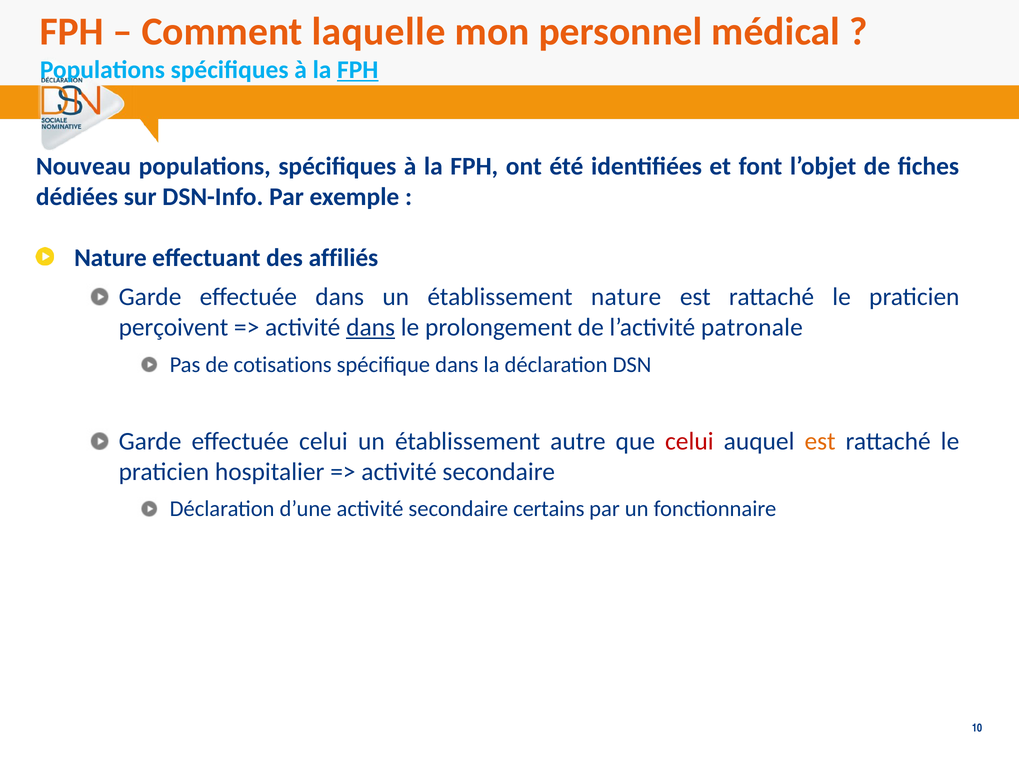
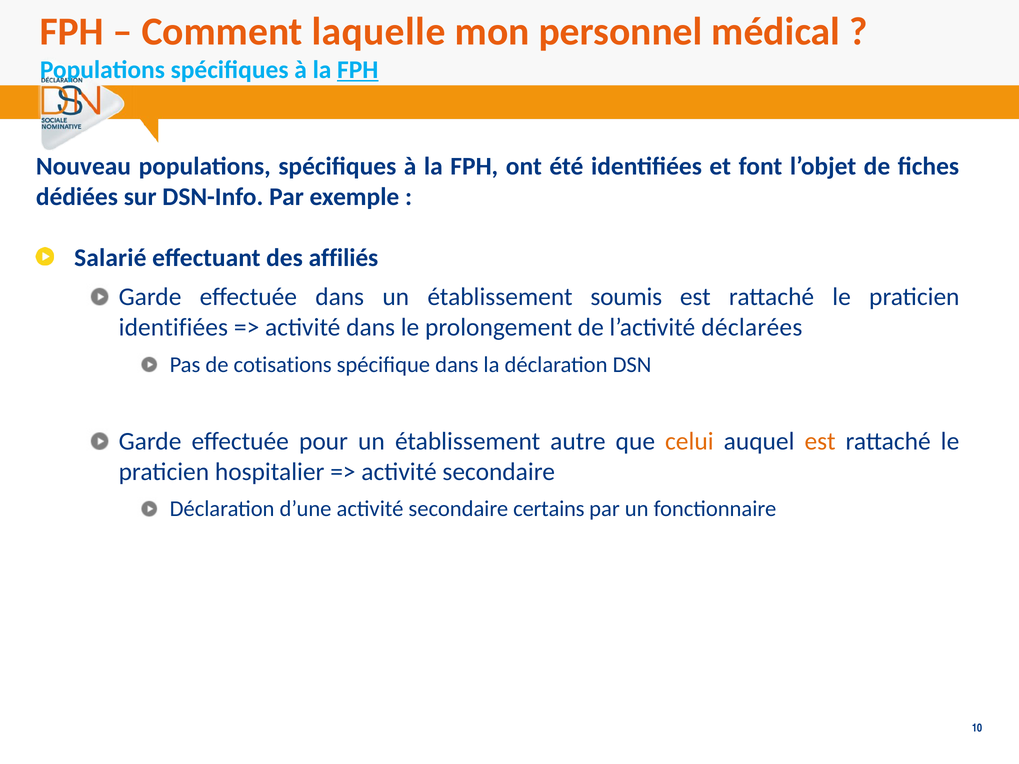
Nature: Nature -> Salarié (110, 258)
établissement nature: nature -> soumis (626, 297)
perçoivent: perçoivent -> identifiées (173, 328)
dans underline: present -> none (371, 328)
patronale: patronale -> déclarées (752, 328)
effectuée celui: celui -> pour (323, 441)
celui colour: red -> orange (689, 441)
